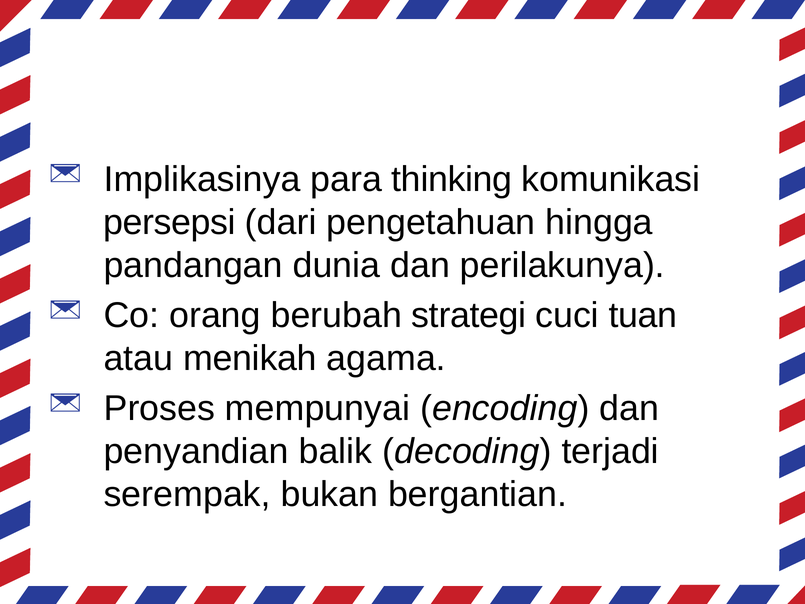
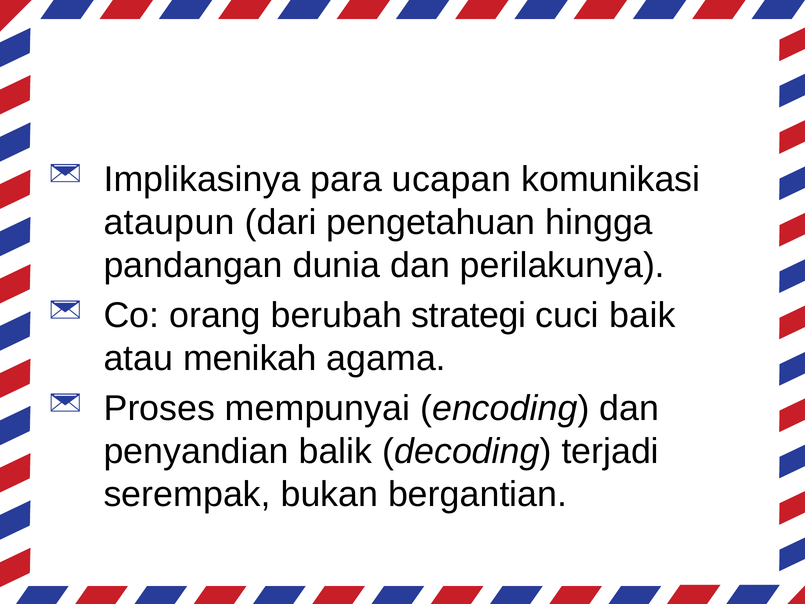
thinking: thinking -> ucapan (451, 179)
persepsi: persepsi -> ataupun (169, 222)
tuan: tuan -> baik (642, 315)
